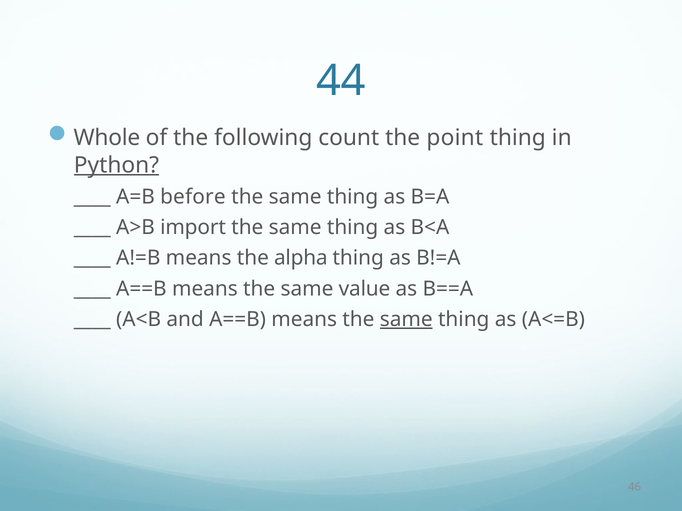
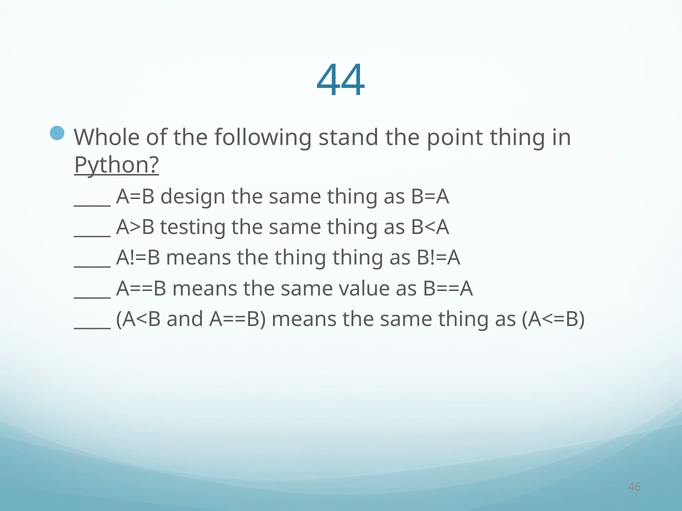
count: count -> stand (349, 138)
before: before -> design (193, 197)
import: import -> testing (193, 228)
the alpha: alpha -> thing (301, 258)
same underline: present -> none (406, 320)
